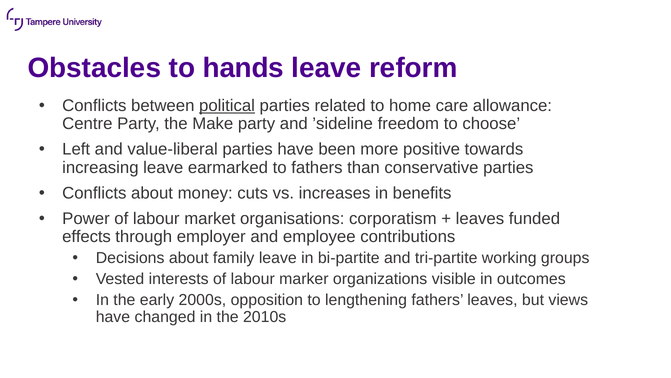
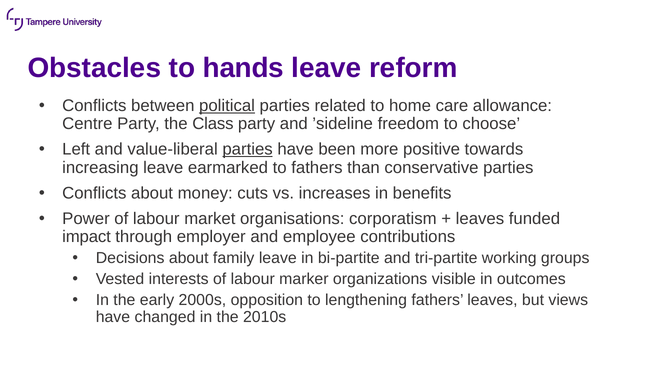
Make: Make -> Class (213, 124)
parties underline: none -> present (248, 149)
effects: effects -> impact (87, 237)
